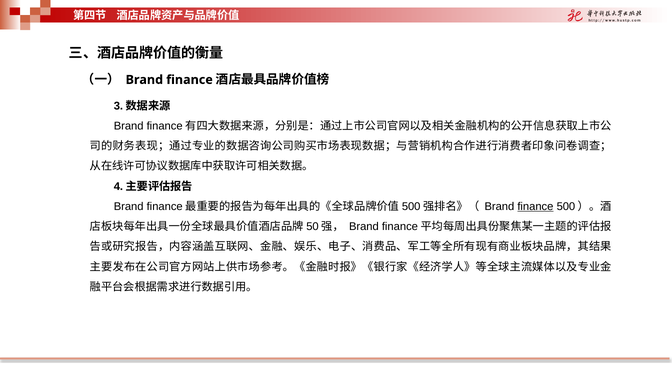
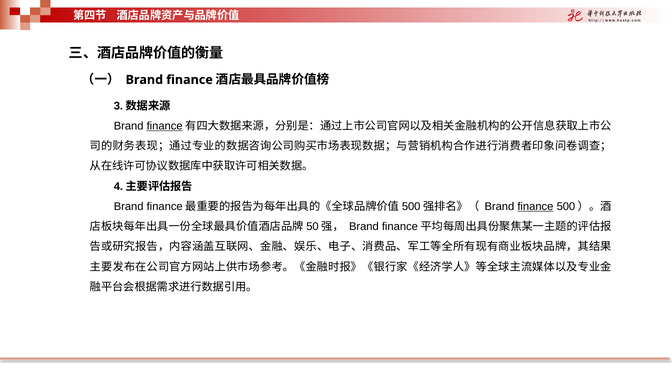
finance underline: none -> present (165, 126)
